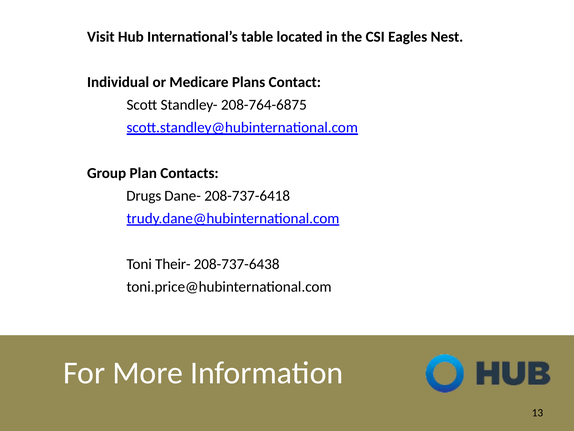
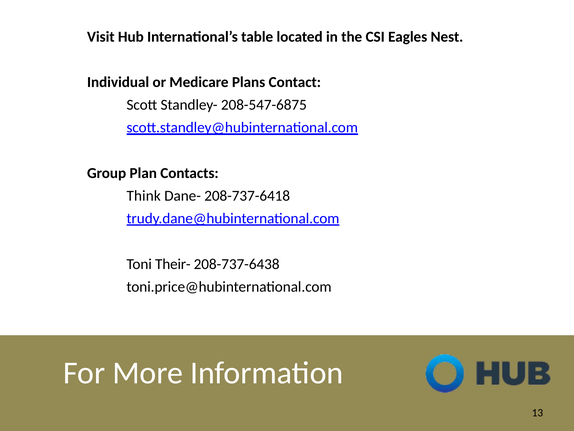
208-764-6875: 208-764-6875 -> 208-547-6875 (264, 105)
Drugs: Drugs -> Think (144, 196)
